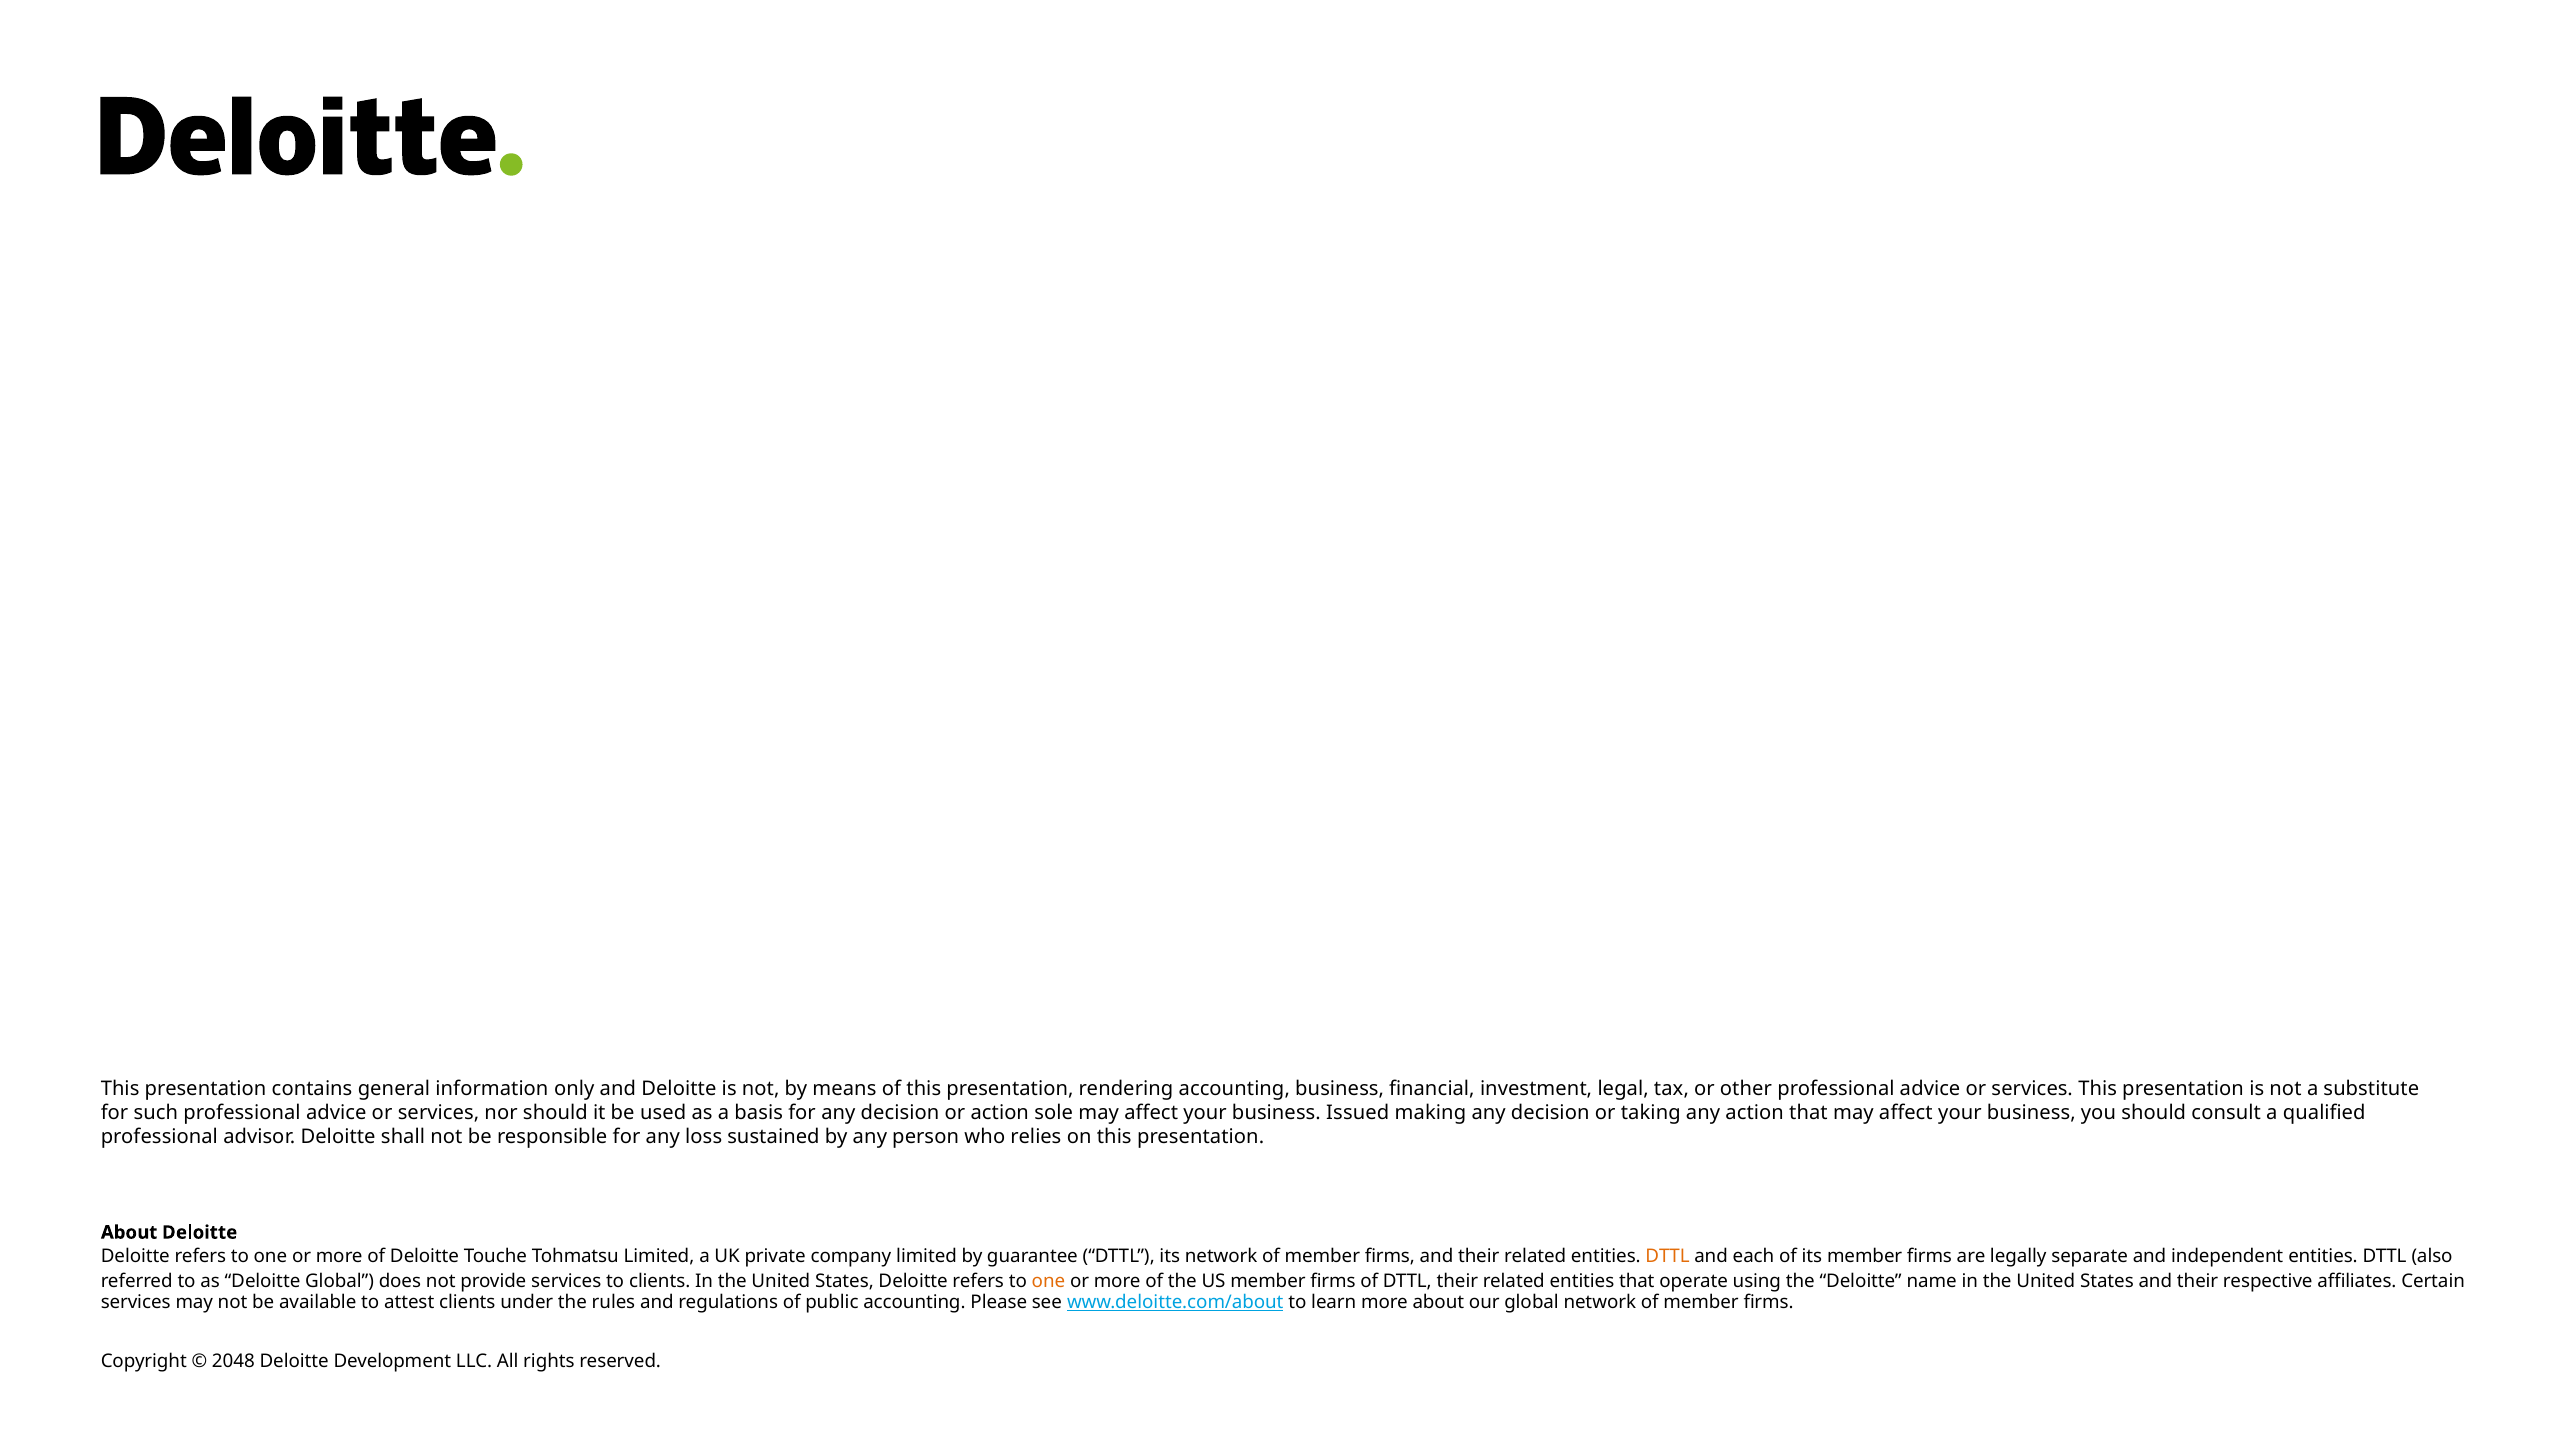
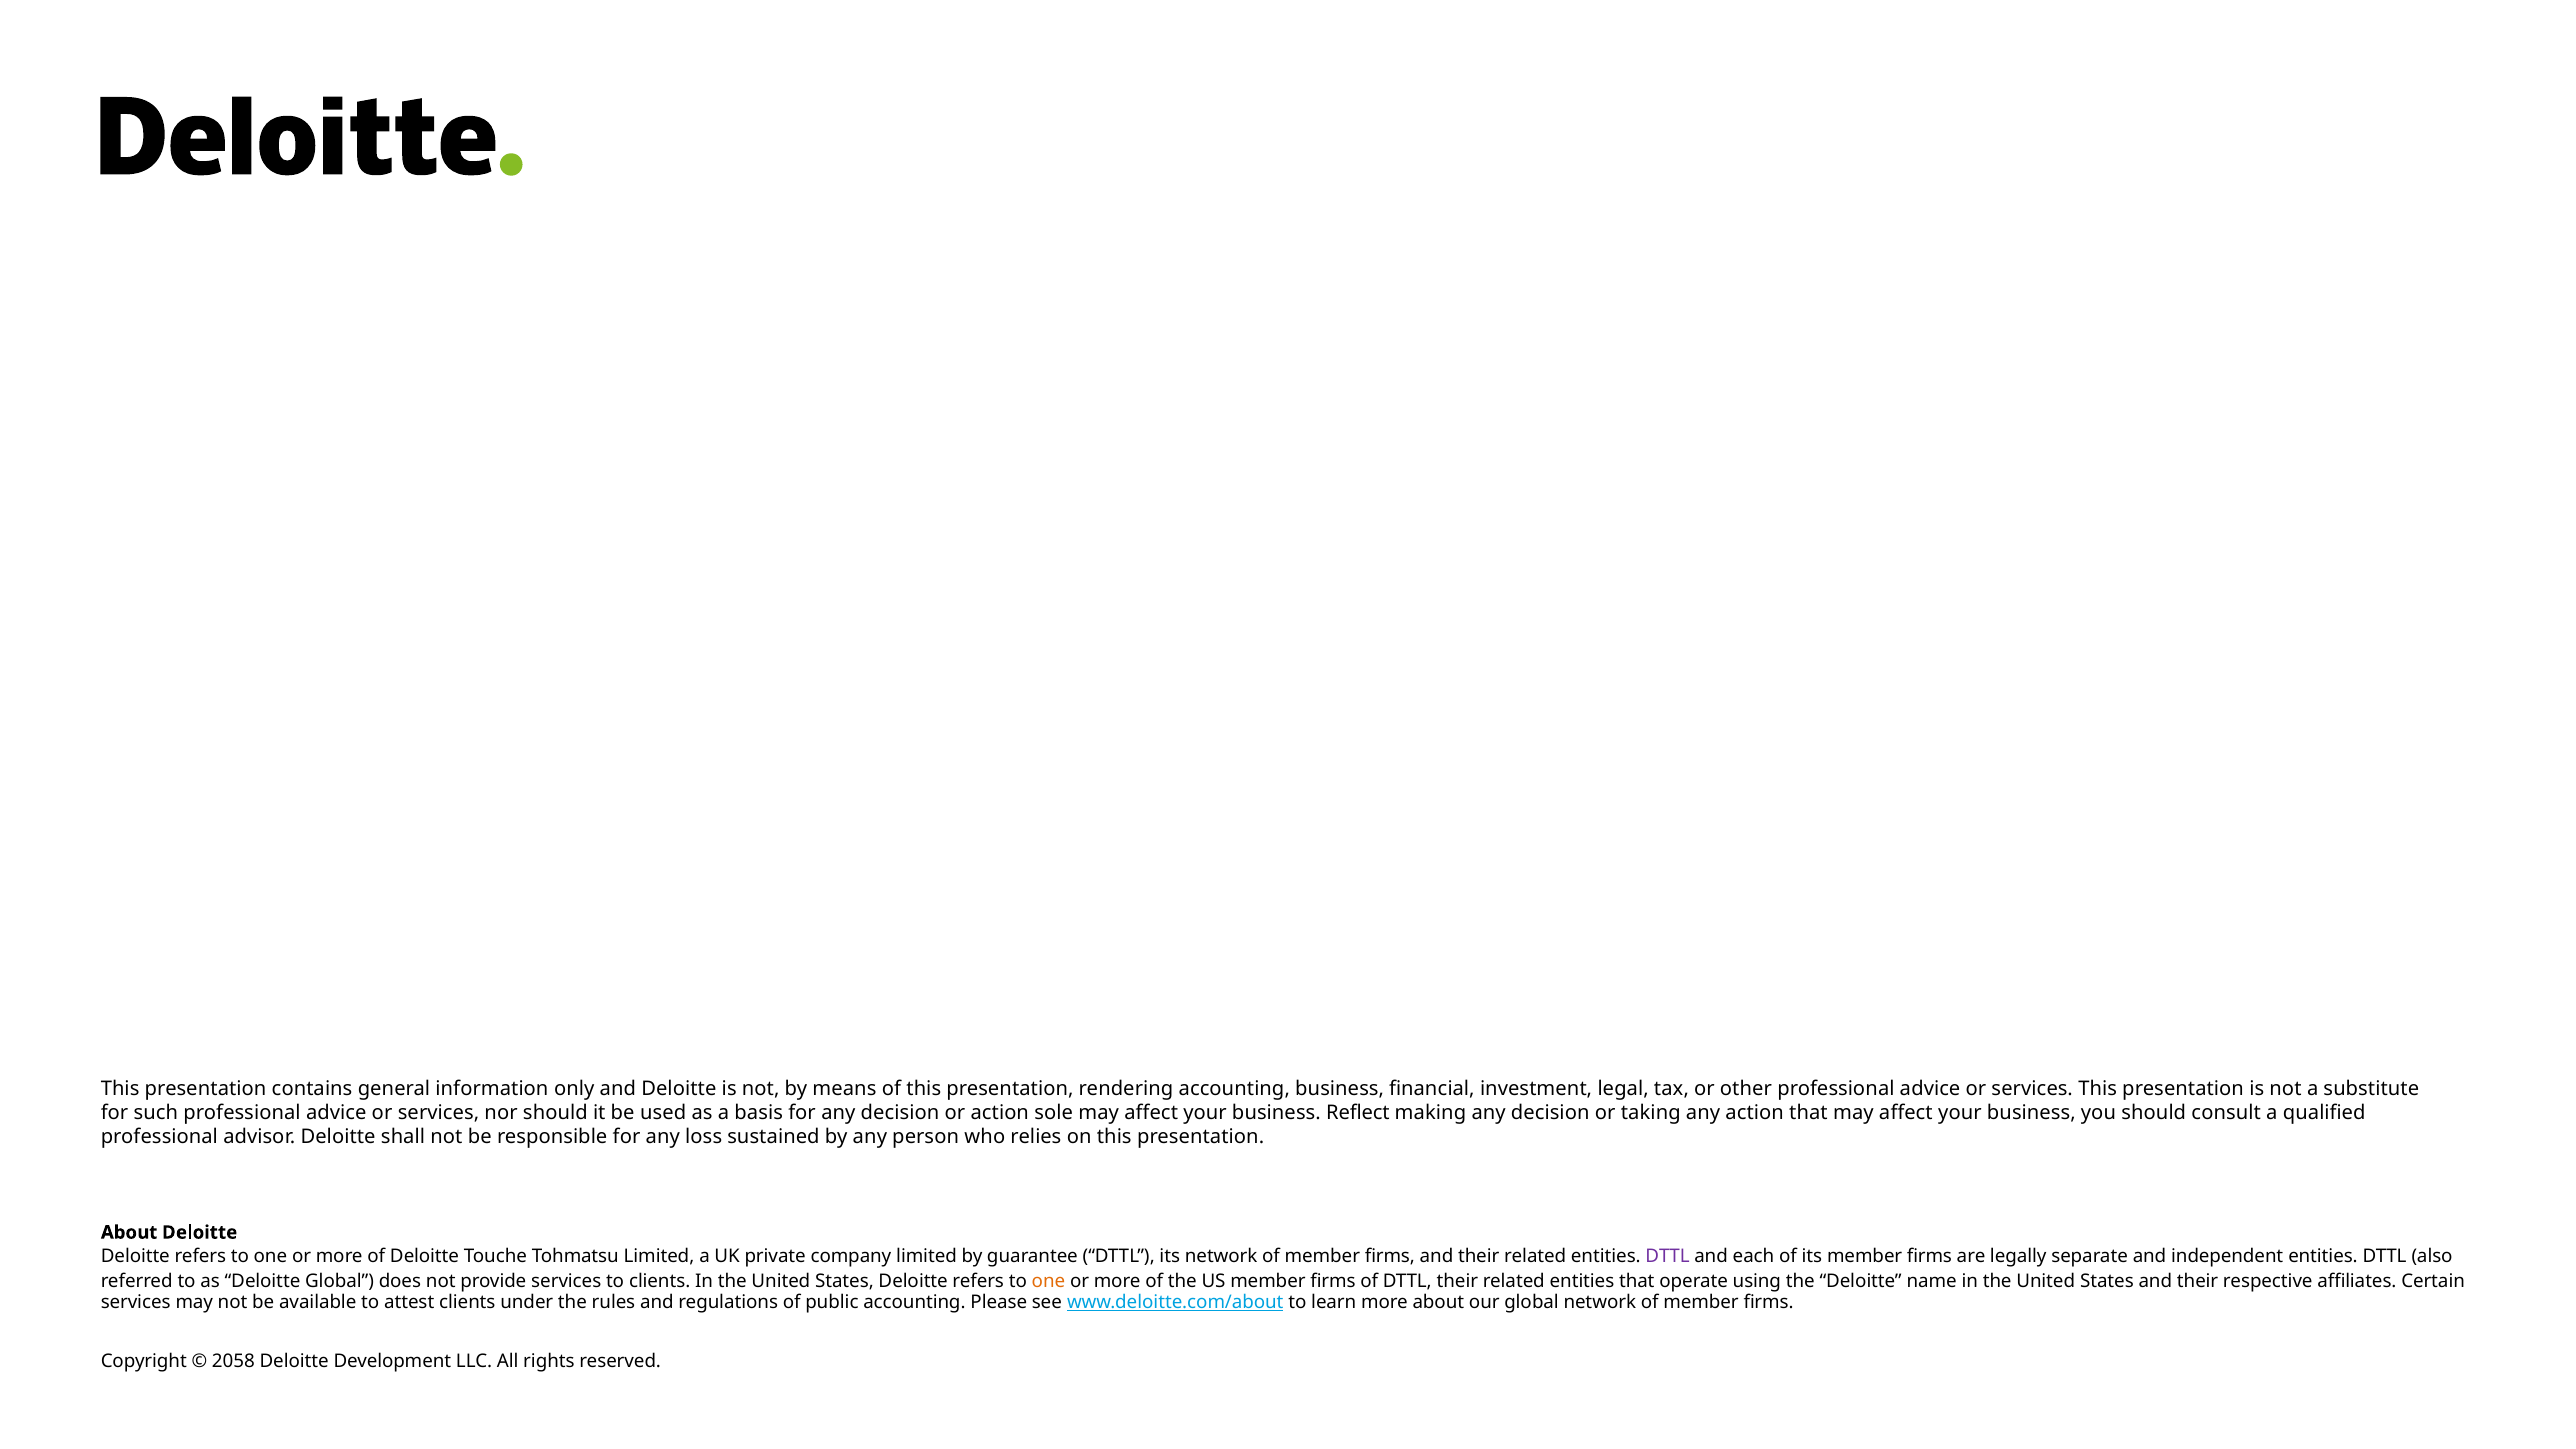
Issued: Issued -> Reflect (1358, 1113)
DTTL colour: orange -> purple (1668, 1257)
2048: 2048 -> 2058 (233, 1361)
